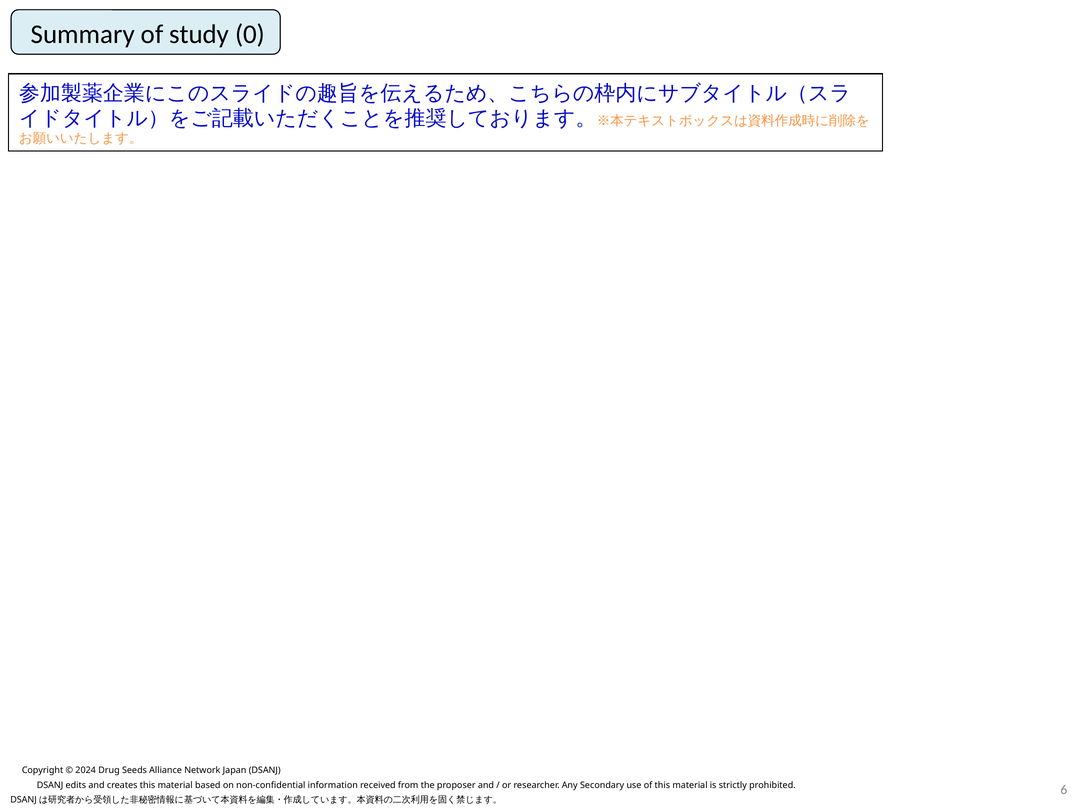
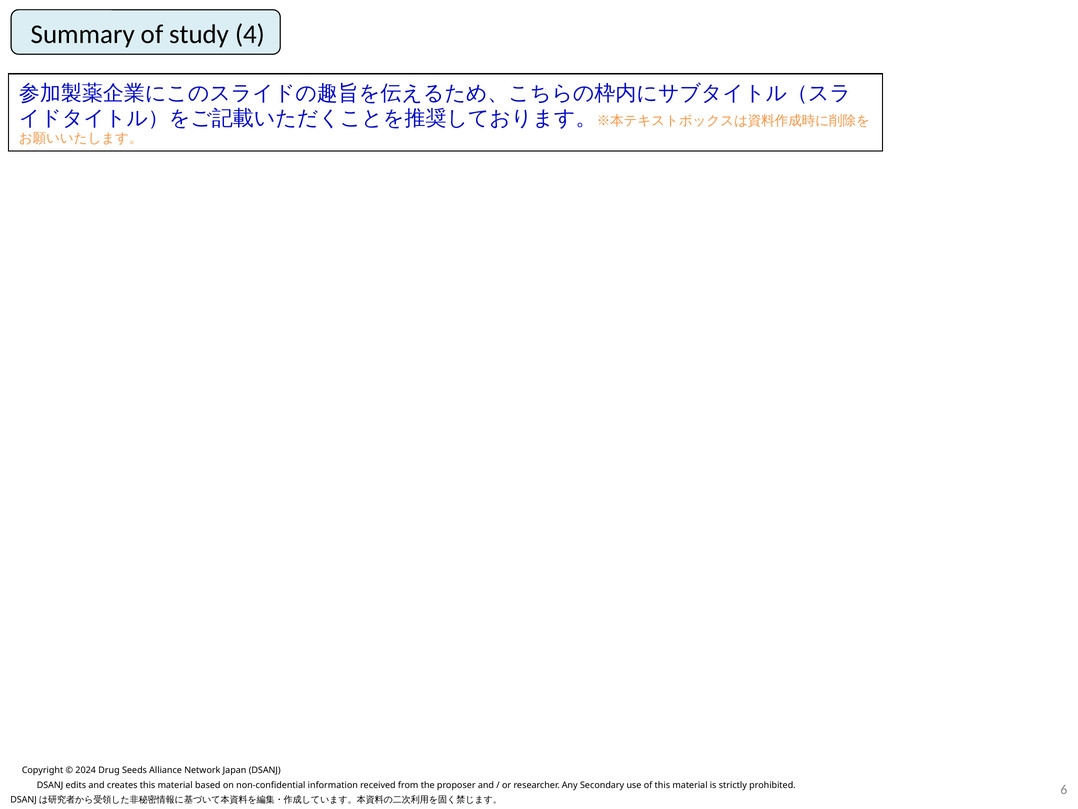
0: 0 -> 4 (250, 34)
